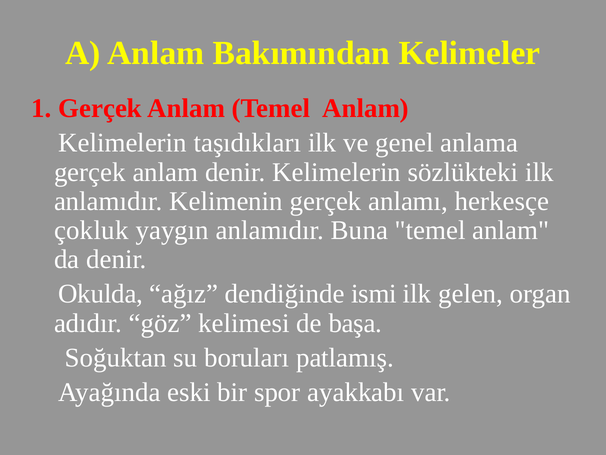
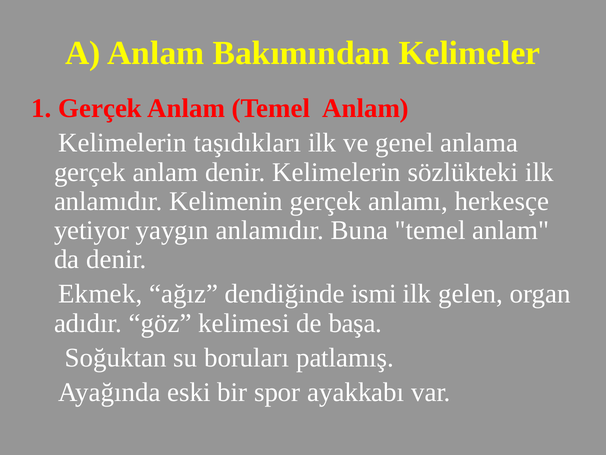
çokluk: çokluk -> yetiyor (92, 230)
Okulda: Okulda -> Ekmek (100, 294)
